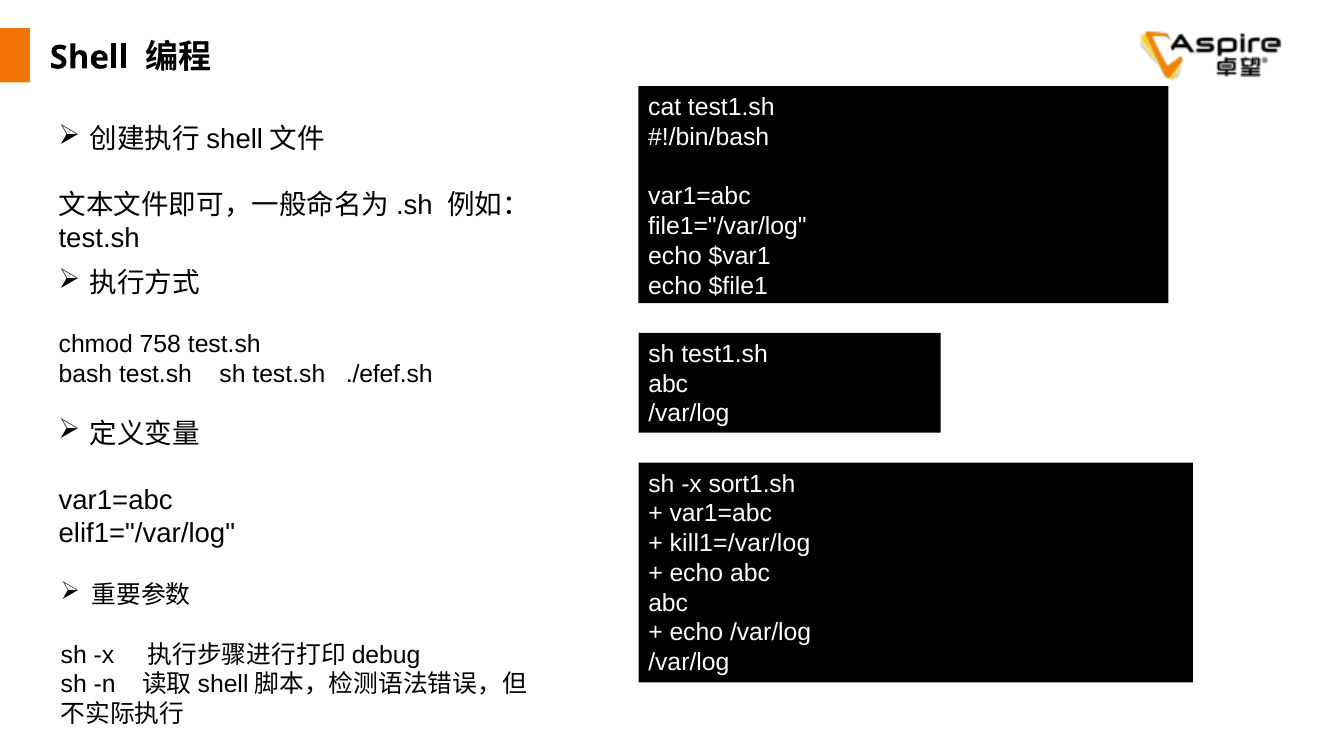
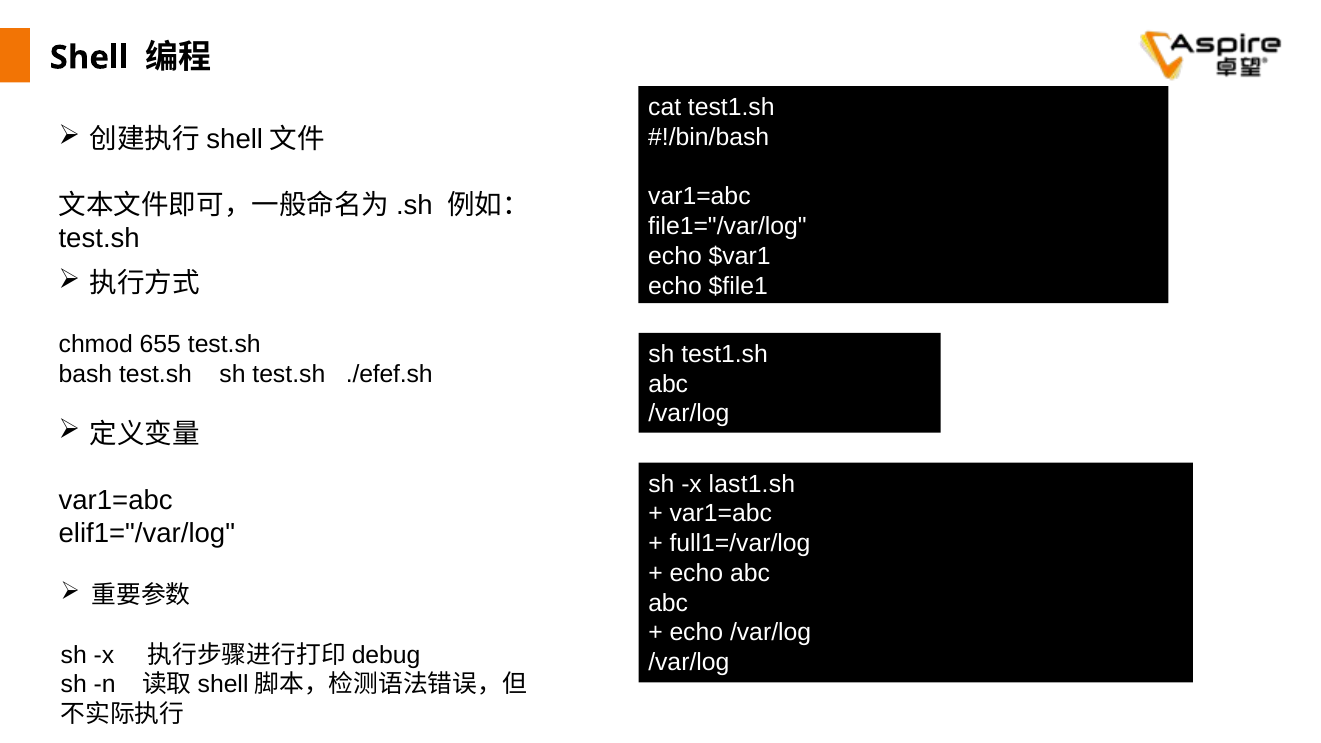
758: 758 -> 655 (160, 345)
sort1.sh: sort1.sh -> last1.sh (752, 484)
kill1=/var/log: kill1=/var/log -> full1=/var/log (740, 543)
